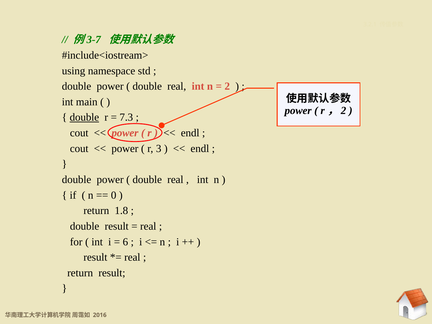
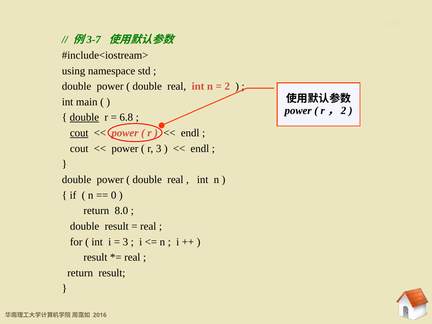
7.3: 7.3 -> 6.8 (126, 117)
cout underline: none -> present (79, 133)
1.8: 1.8 -> 8.0 (121, 211)
6: 6 -> 3 (125, 242)
